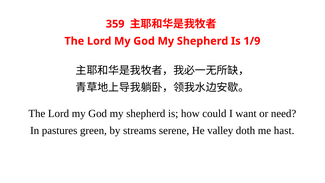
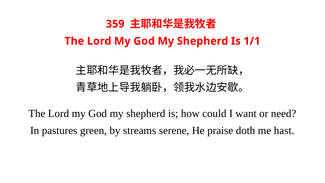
1/9: 1/9 -> 1/1 (252, 41)
valley: valley -> praise (220, 130)
